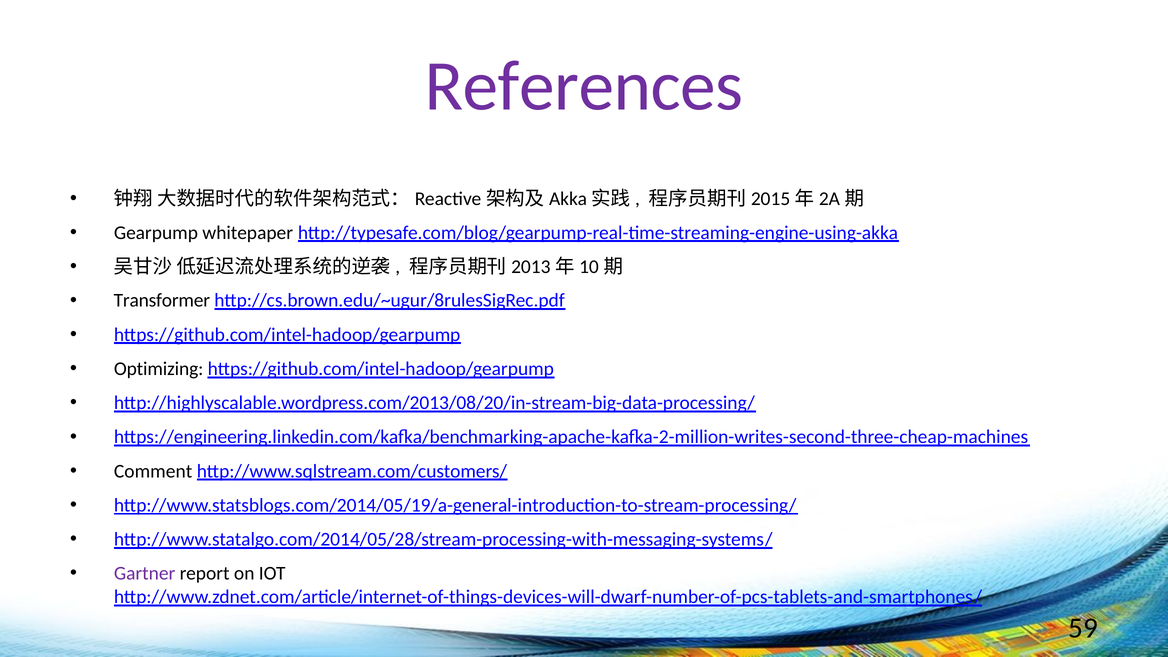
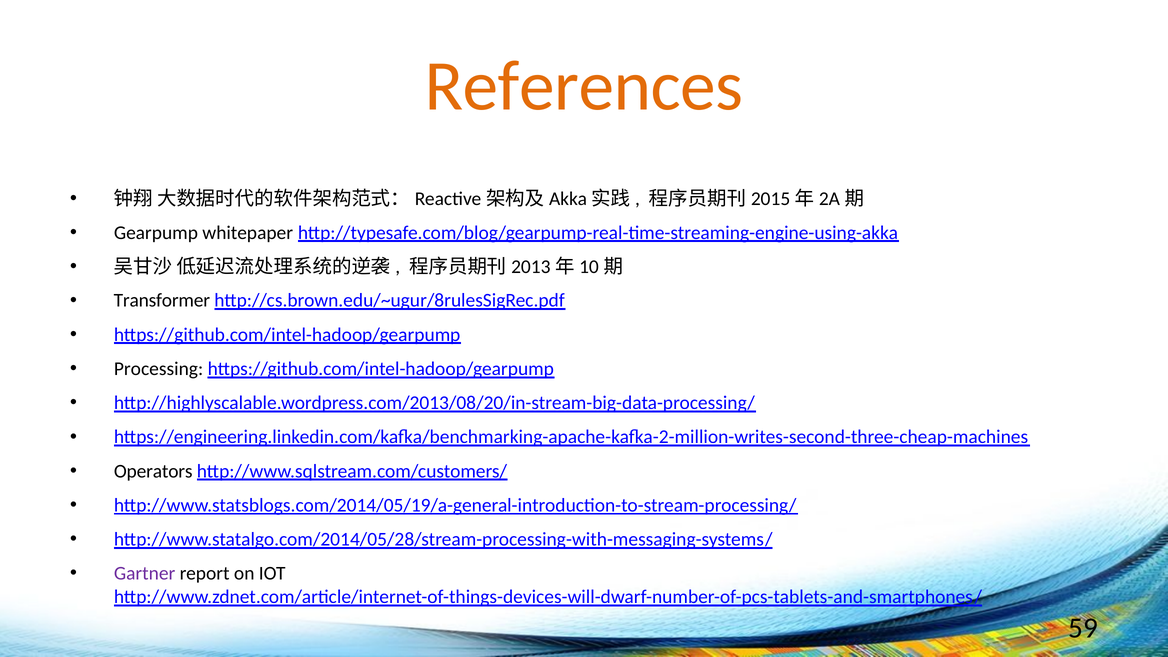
References colour: purple -> orange (584, 86)
Optimizing: Optimizing -> Processing (159, 369)
Comment: Comment -> Operators (153, 471)
